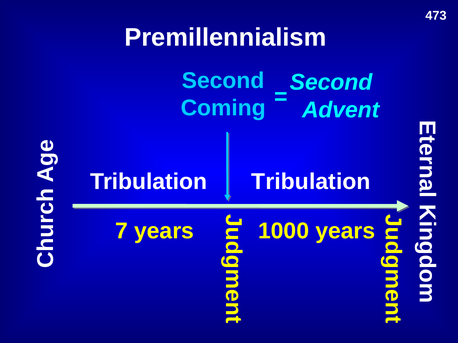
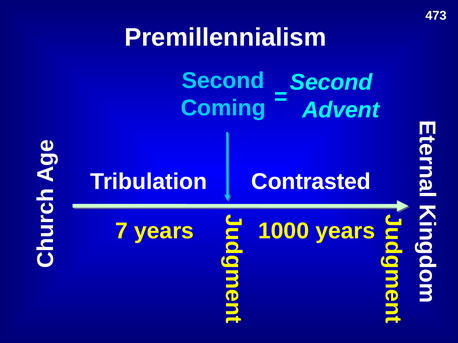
Tribulation: Tribulation -> Contrasted (311, 182)
